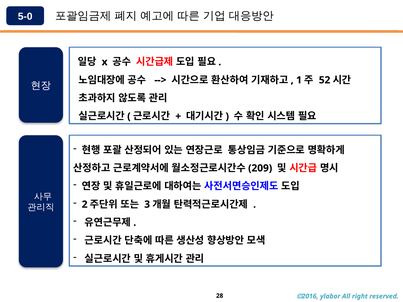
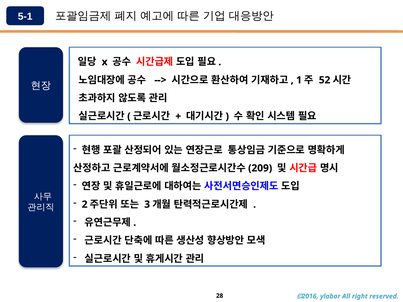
5-0: 5-0 -> 5-1 (25, 16)
